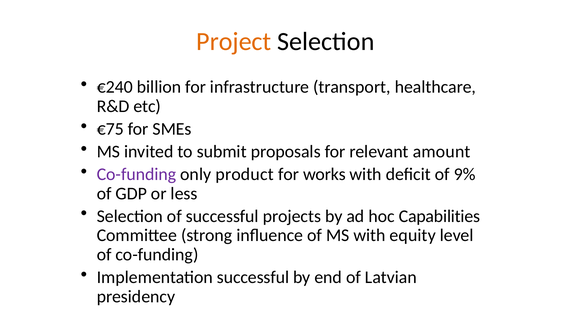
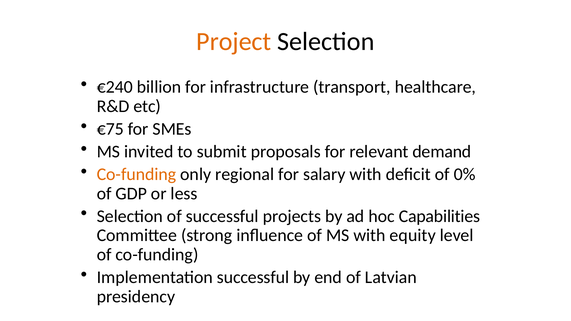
amount: amount -> demand (442, 152)
Co-funding colour: purple -> orange (137, 174)
product: product -> regional (245, 174)
works: works -> salary (324, 174)
9%: 9% -> 0% (465, 174)
